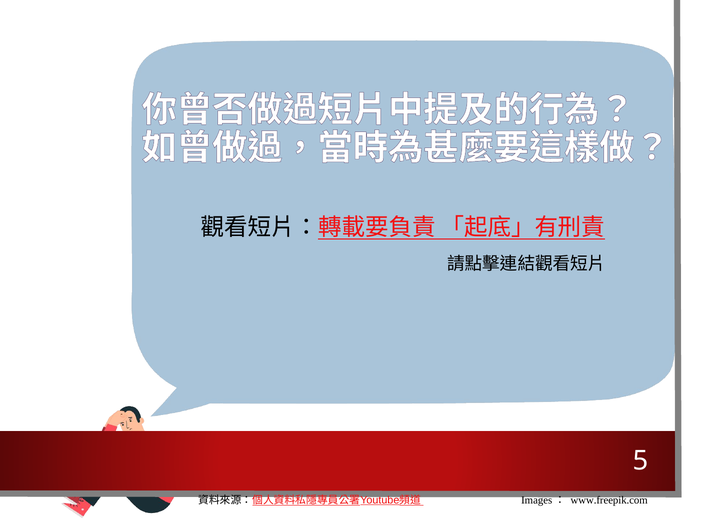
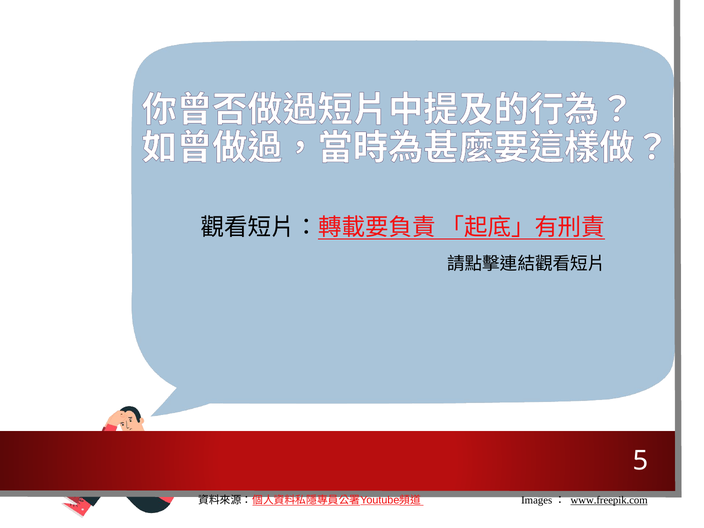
www.freepik.com underline: none -> present (609, 500)
